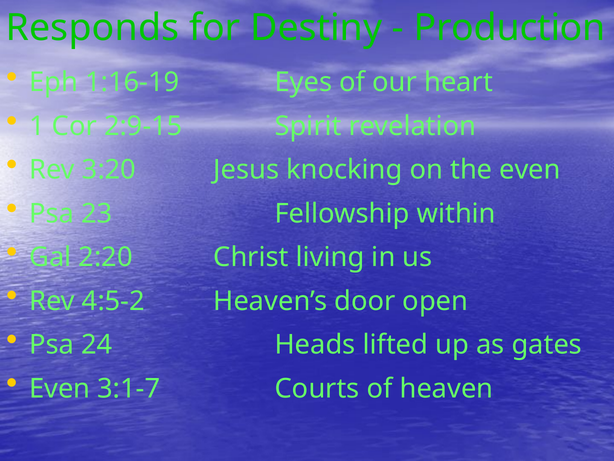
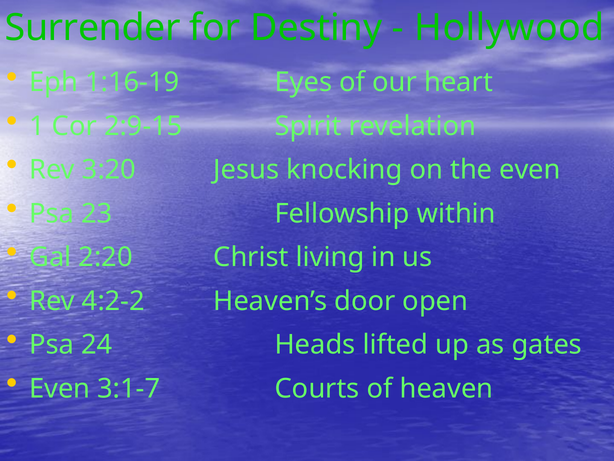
Responds: Responds -> Surrender (93, 28)
Production: Production -> Hollywood (509, 28)
4:5-2: 4:5-2 -> 4:2-2 (113, 301)
